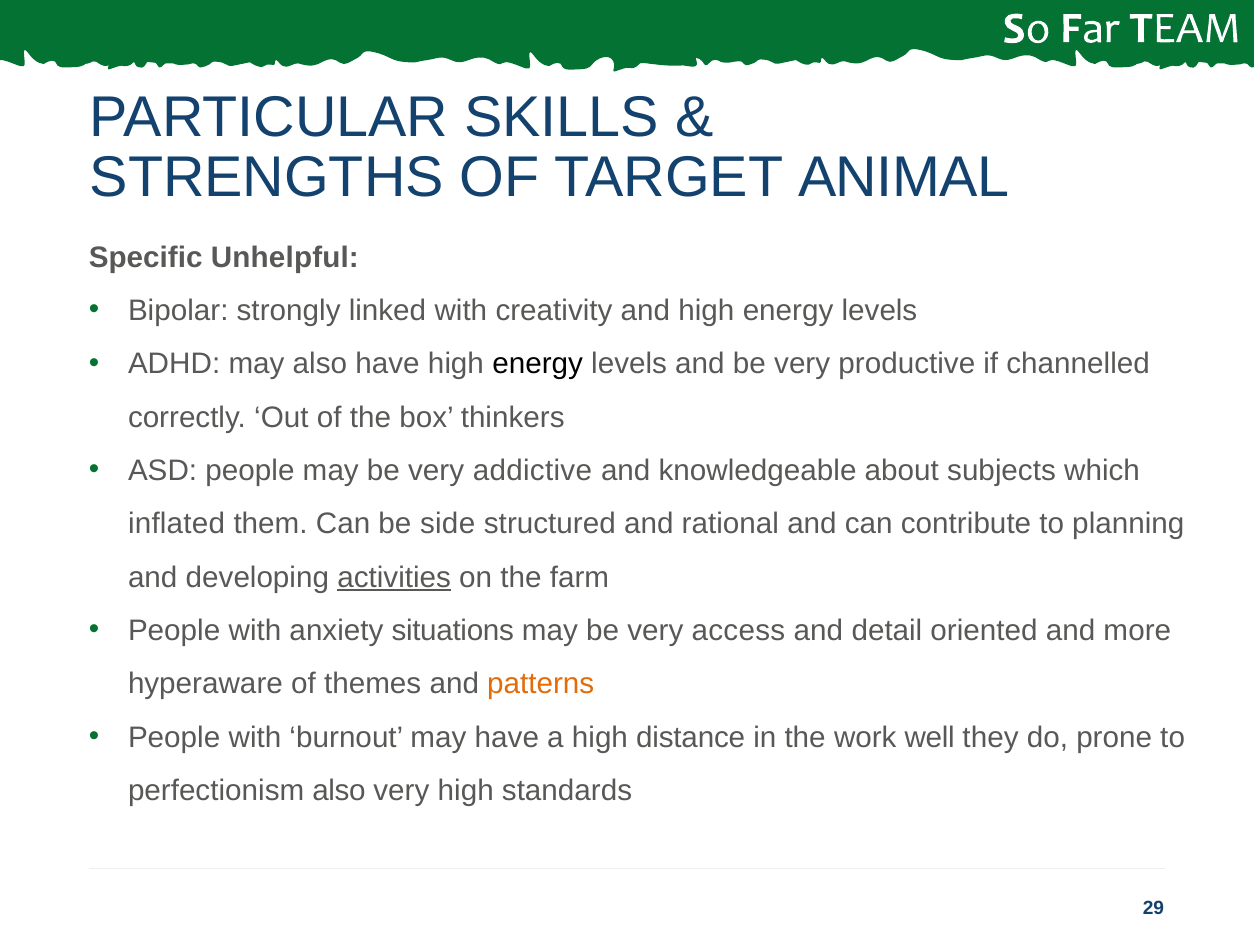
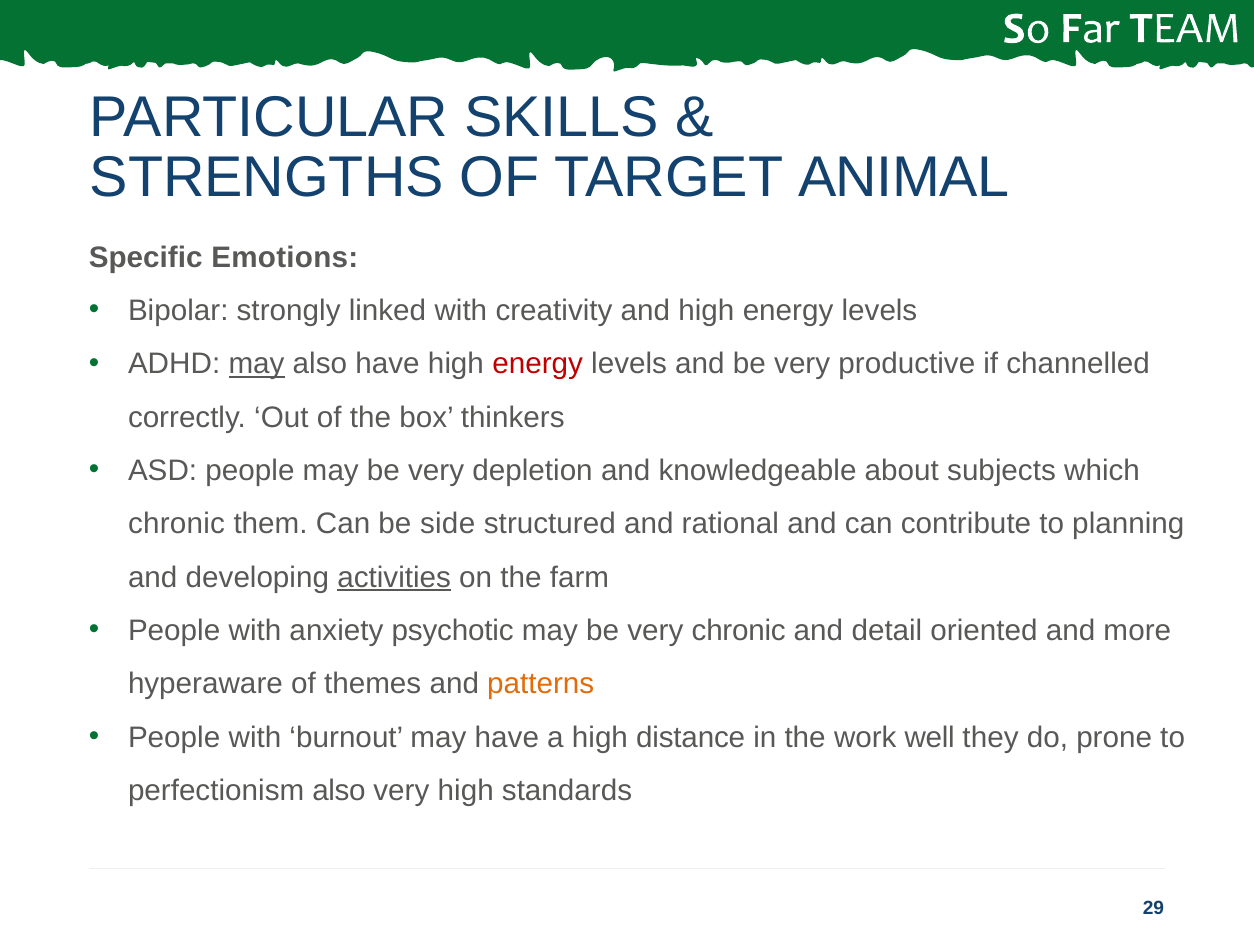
Unhelpful: Unhelpful -> Emotions (285, 257)
may underline: none -> present (257, 364)
energy colour: black -> red (538, 364)
addictive: addictive -> depletion (533, 471)
inflated: inflated -> chronic (177, 524)
situations: situations -> psychotic (453, 631)
very access: access -> chronic (739, 631)
